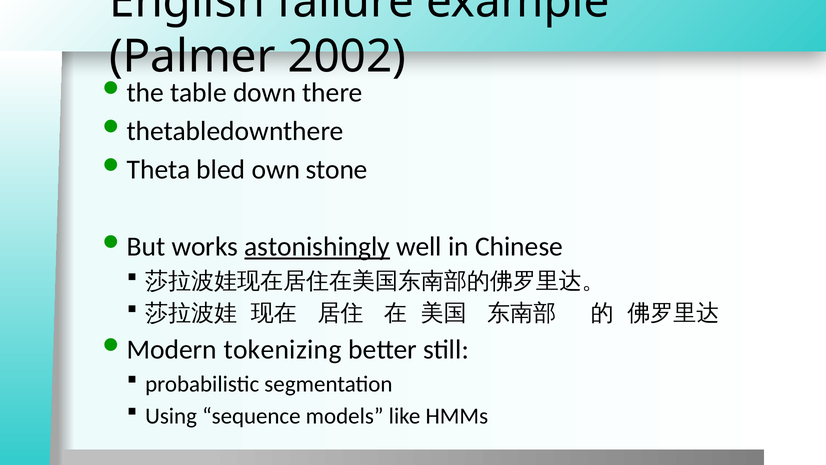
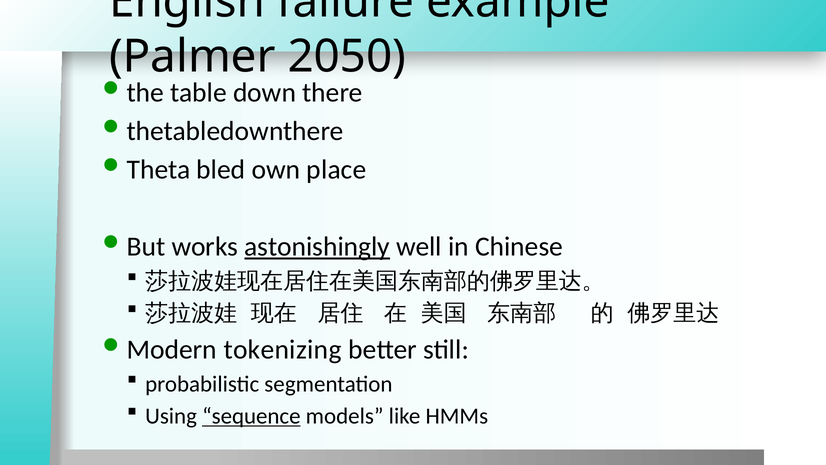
2002: 2002 -> 2050 (347, 57)
stone: stone -> place (336, 170)
sequence underline: none -> present (251, 416)
